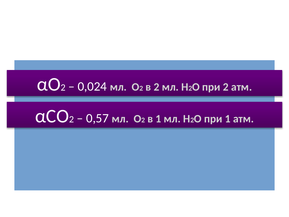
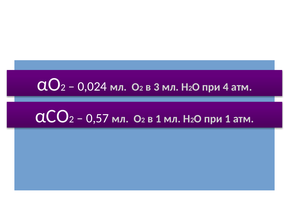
в 2: 2 -> 3 (156, 87)
при 2: 2 -> 4 (226, 87)
